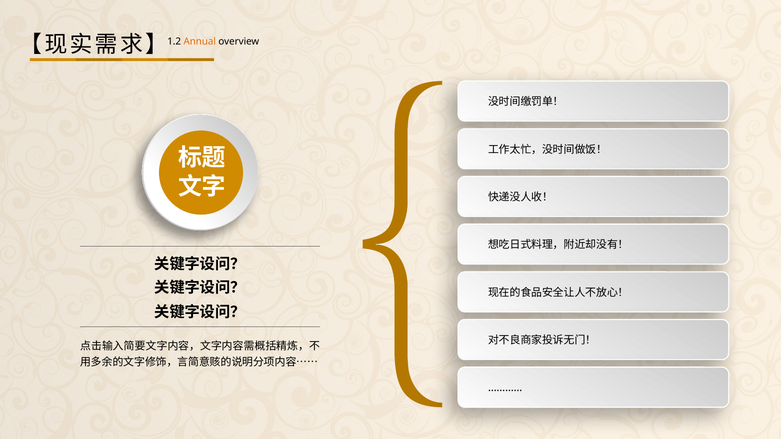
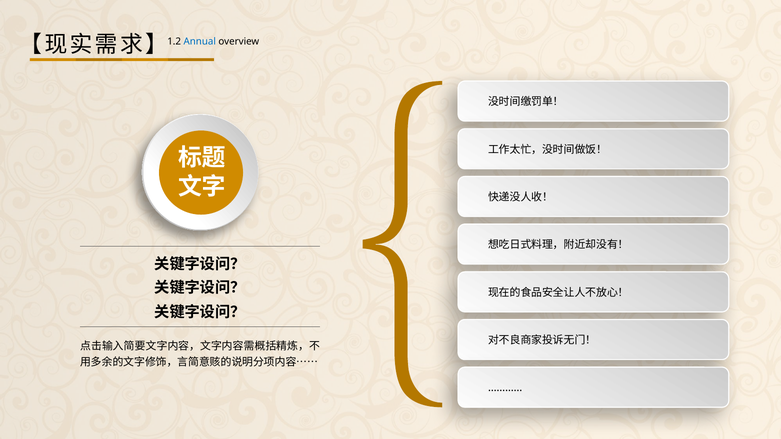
Annual colour: orange -> blue (200, 42)
